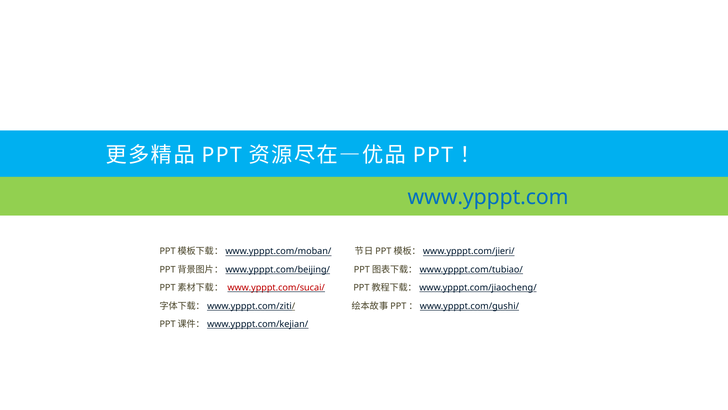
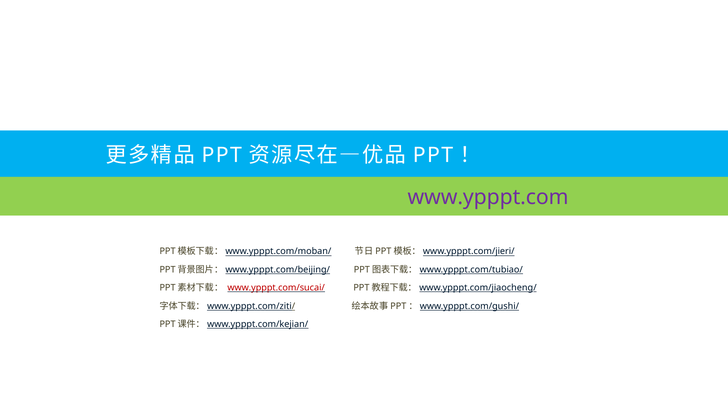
www.ypppt.com colour: blue -> purple (488, 197)
